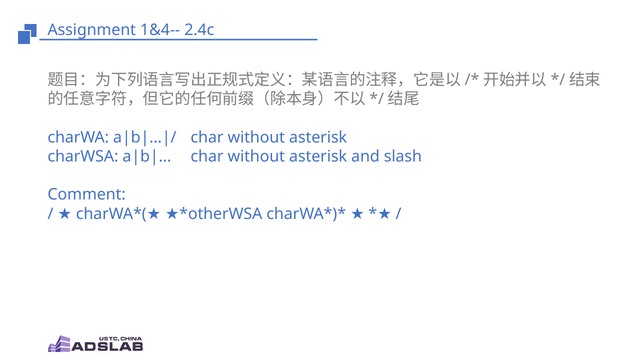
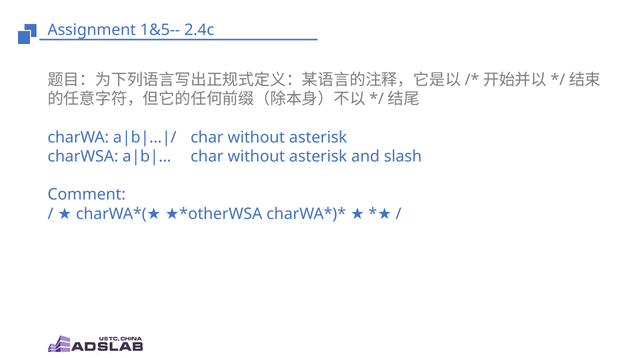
1&4--: 1&4-- -> 1&5-- (160, 30)
